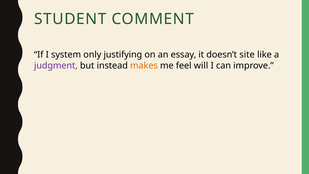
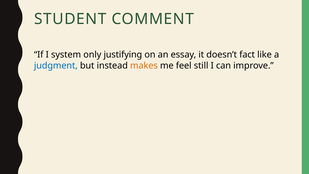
site: site -> fact (247, 55)
judgment colour: purple -> blue (56, 65)
will: will -> still (201, 65)
